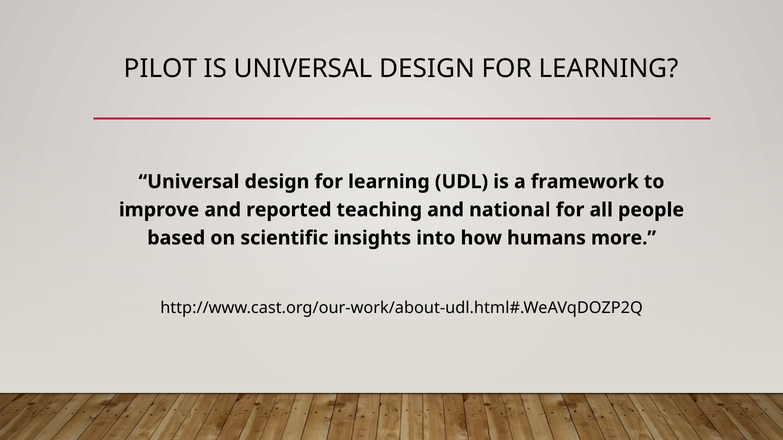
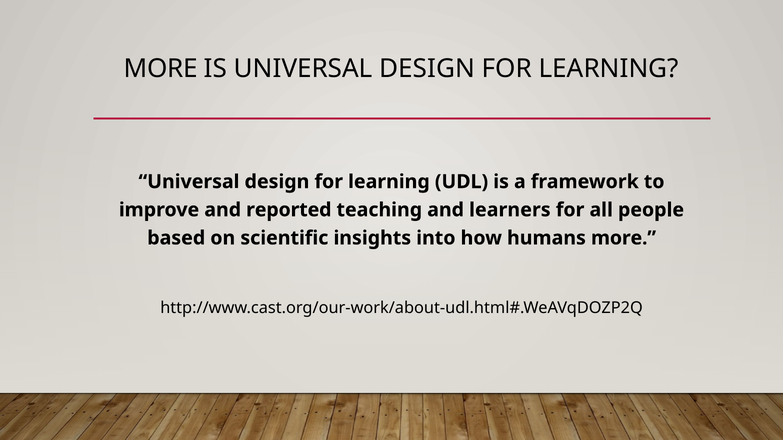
PILOT: PILOT -> MORE (161, 69)
national: national -> learners (510, 210)
